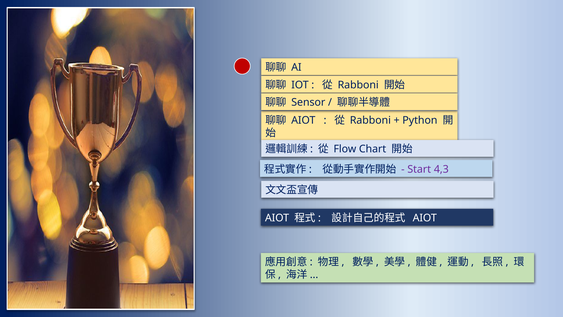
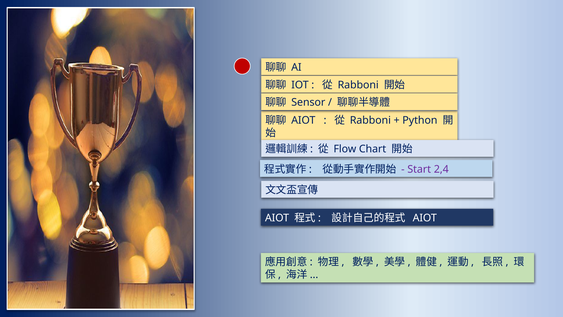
4,3: 4,3 -> 2,4 (441, 169)
